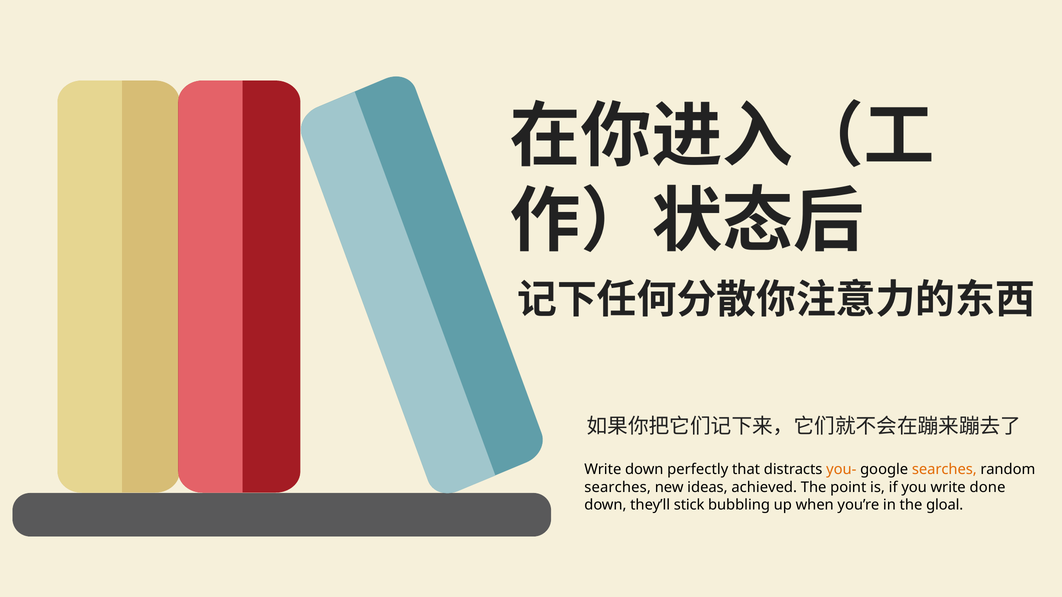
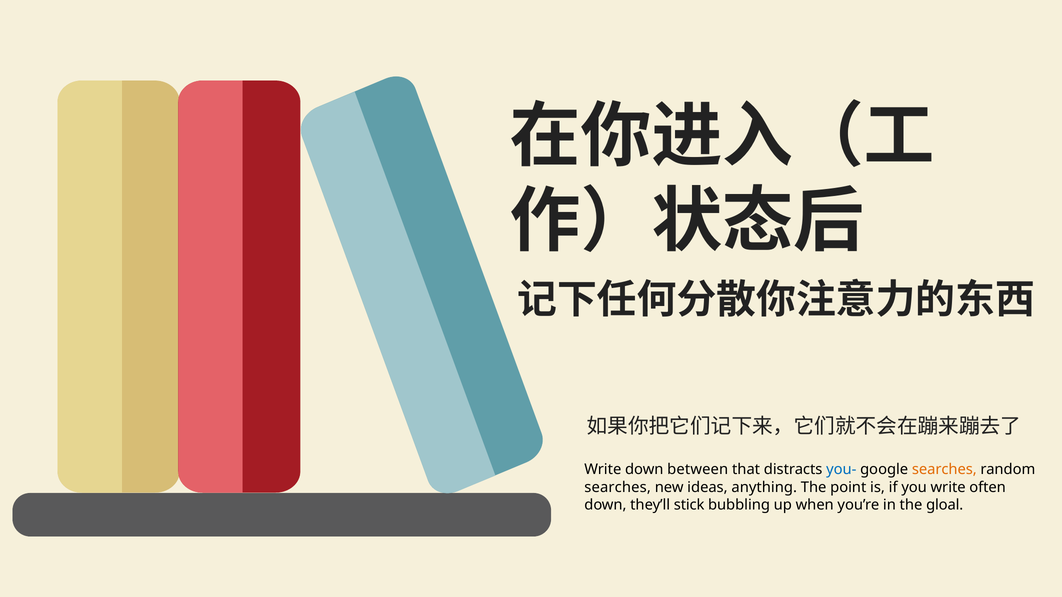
perfectly: perfectly -> between (698, 470)
you- colour: orange -> blue (841, 470)
achieved: achieved -> anything (764, 488)
done: done -> often (988, 488)
